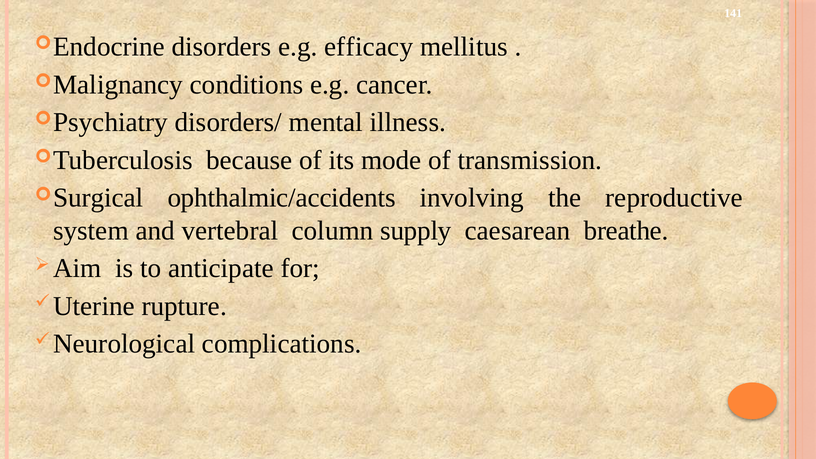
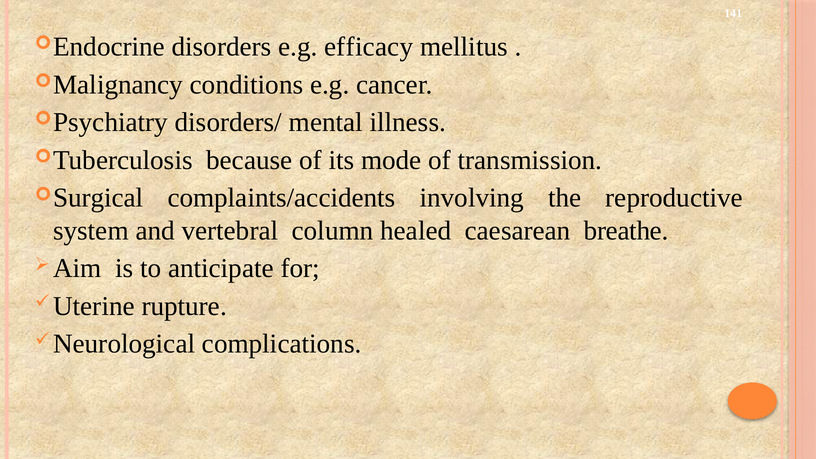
ophthalmic/accidents: ophthalmic/accidents -> complaints/accidents (282, 198)
supply: supply -> healed (416, 231)
